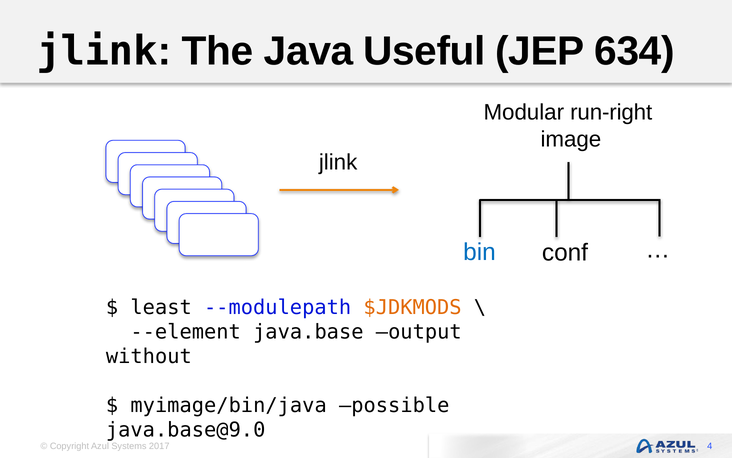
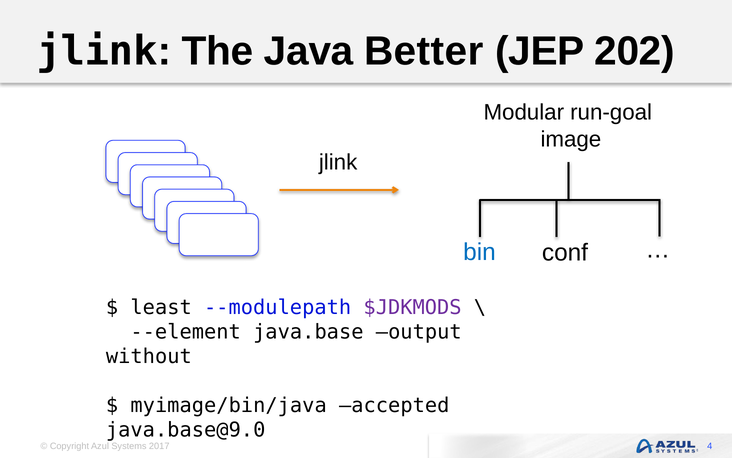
Useful: Useful -> Better (424, 51)
634: 634 -> 202 (635, 51)
run-right: run-right -> run-goal (611, 112)
$JDKMODS colour: orange -> purple (413, 307)
possible: possible -> accepted (394, 405)
